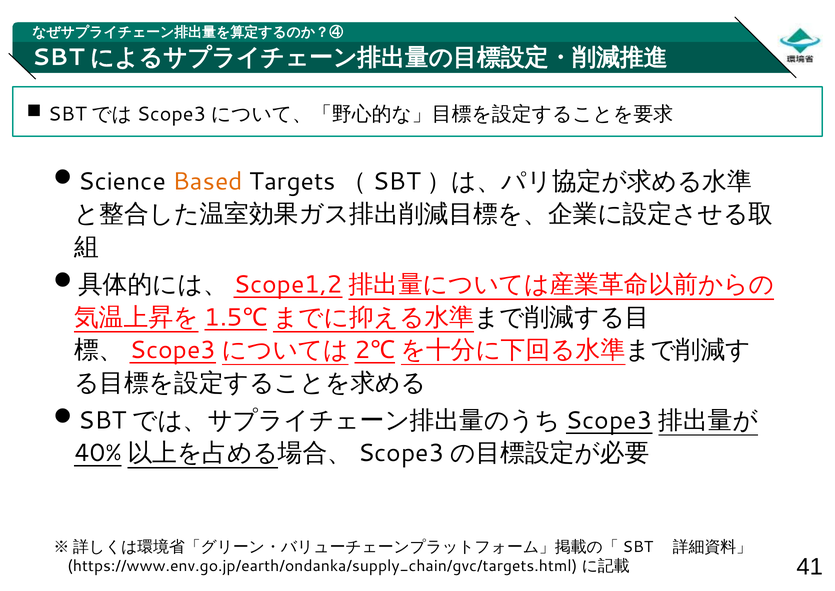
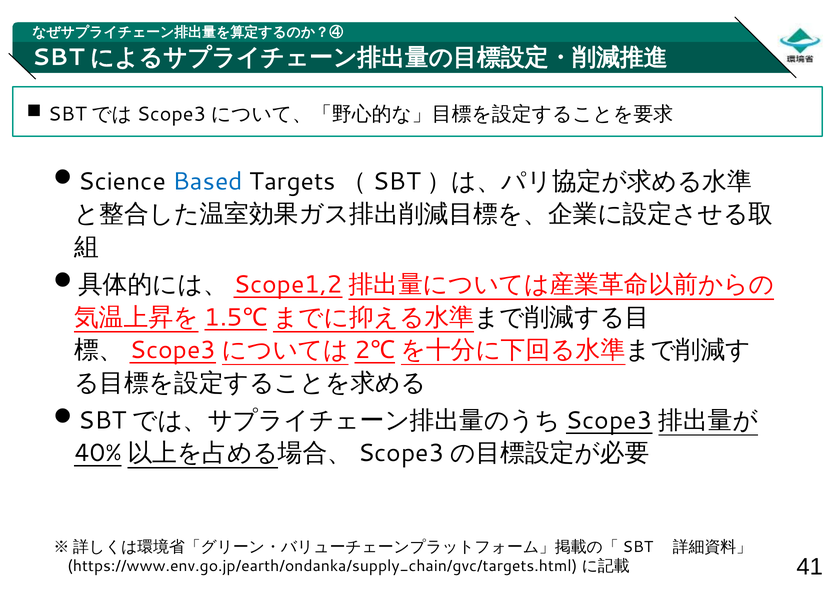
Based colour: orange -> blue (208, 181)
